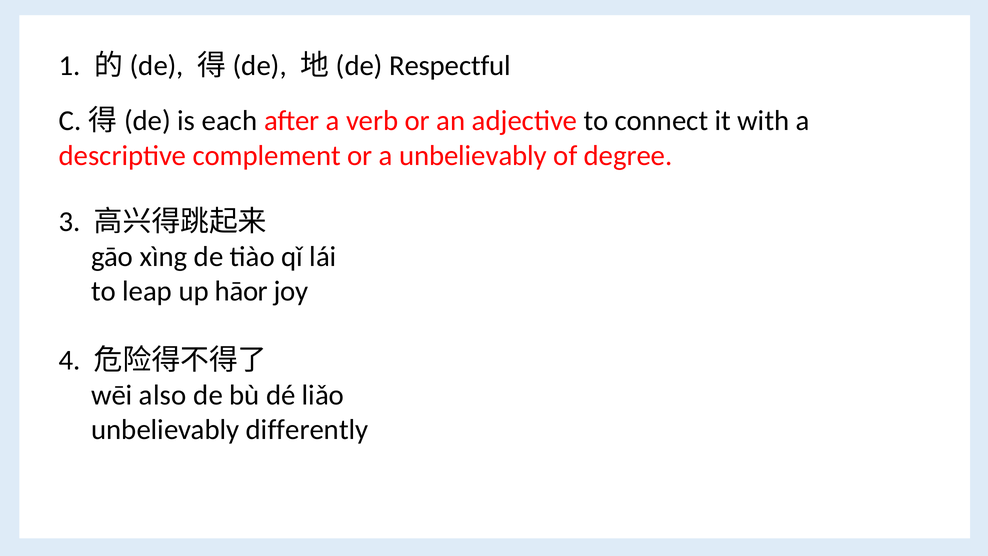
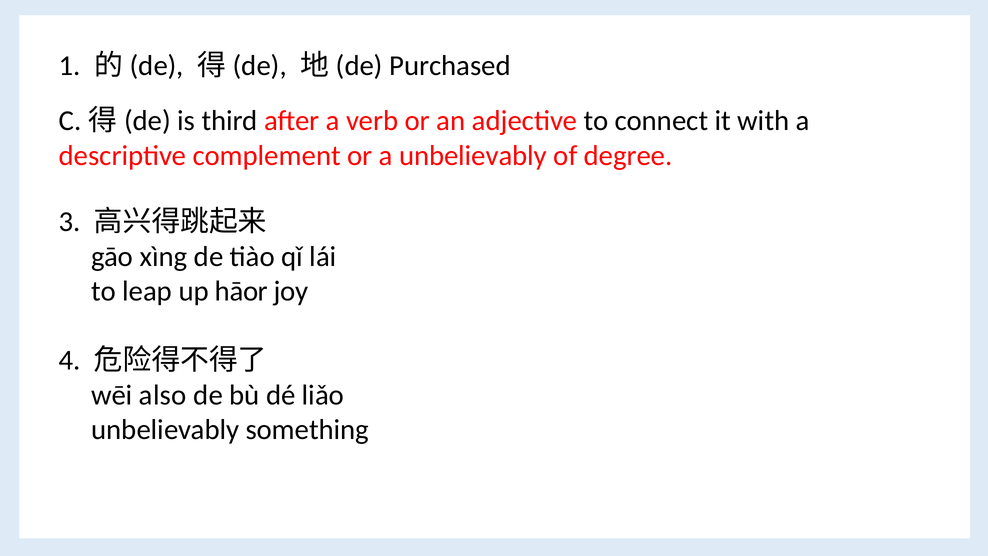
Respectful: Respectful -> Purchased (450, 66)
each: each -> third (230, 121)
differently: differently -> something (307, 429)
